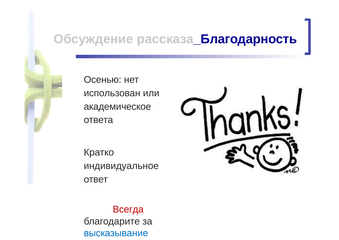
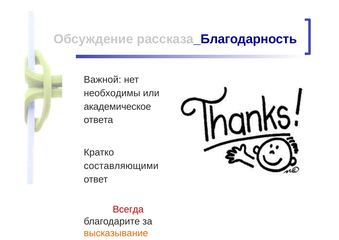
Осенью: Осенью -> Важной (103, 79)
использован: использован -> необходимы (112, 93)
индивидуальное: индивидуальное -> составляющими (121, 166)
высказывание colour: blue -> orange (116, 233)
